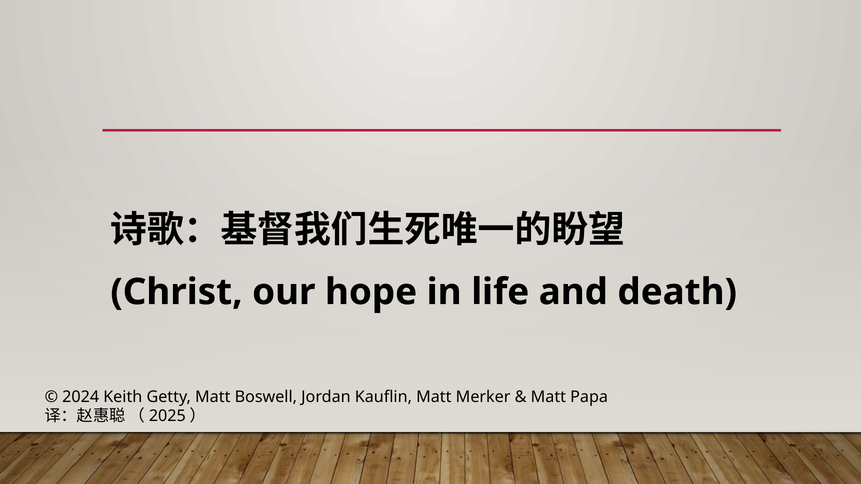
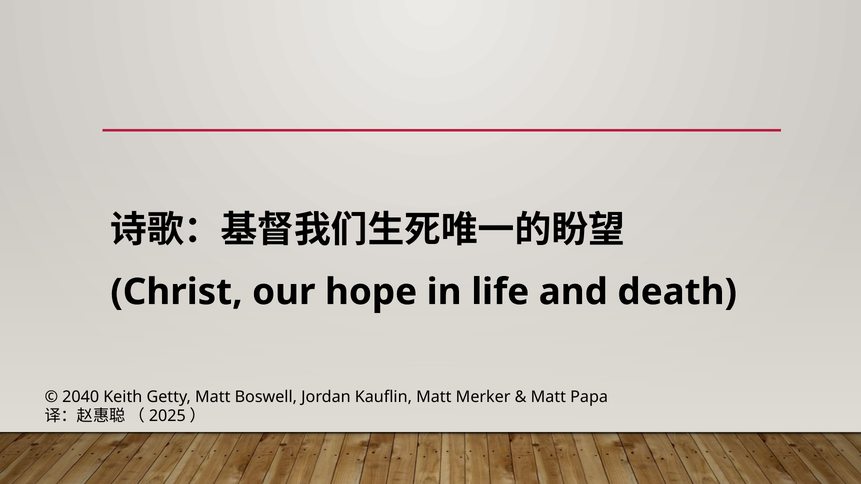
2024: 2024 -> 2040 (81, 397)
